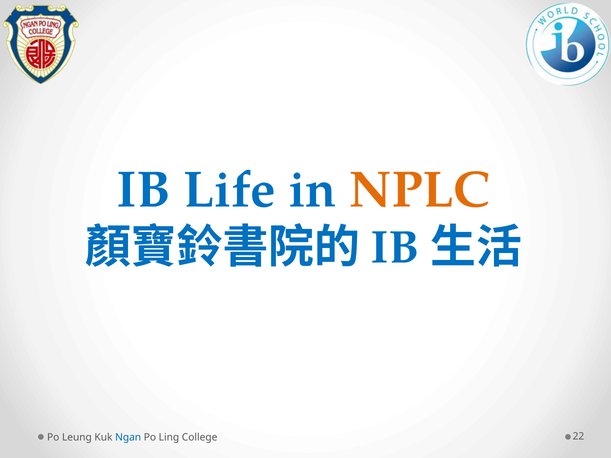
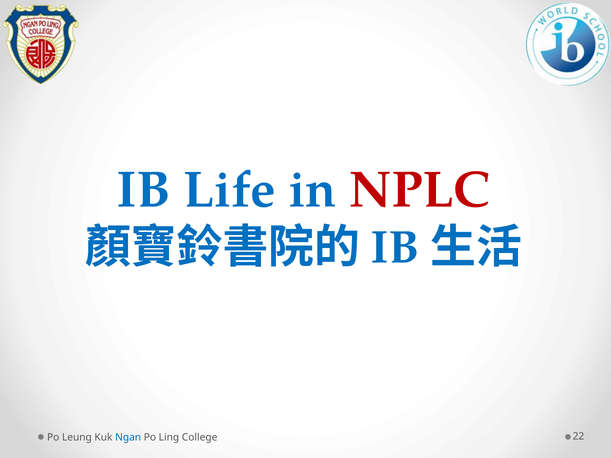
NPLC colour: orange -> red (420, 190)
